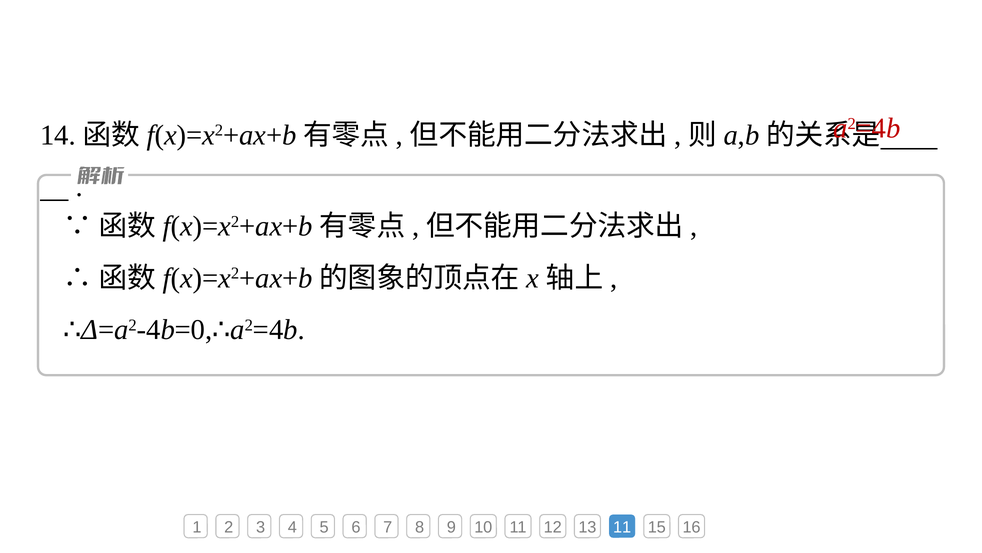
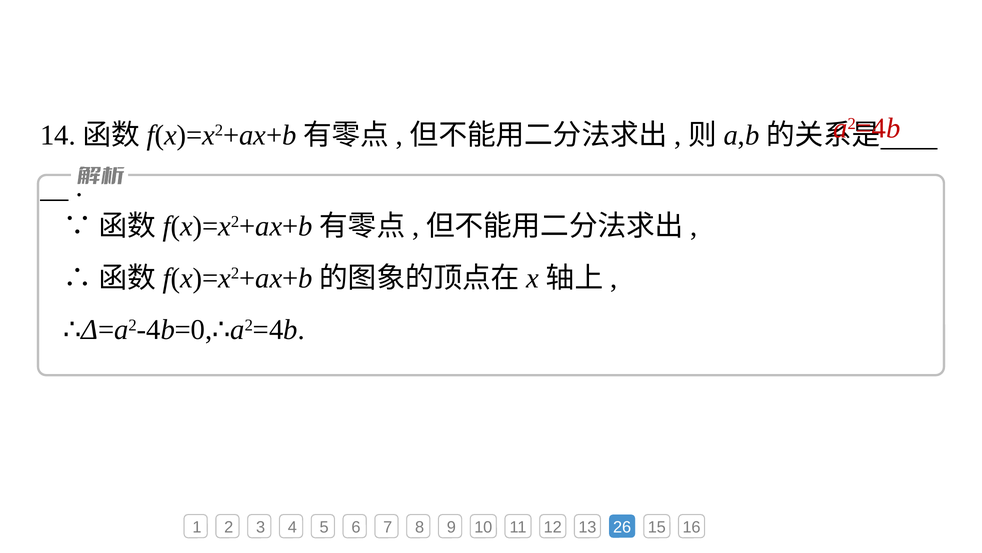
13 11: 11 -> 26 (622, 527)
